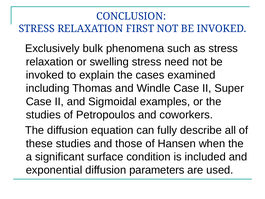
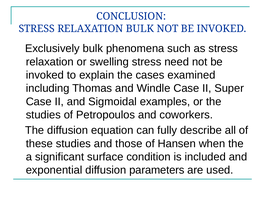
RELAXATION FIRST: FIRST -> BULK (140, 29)
